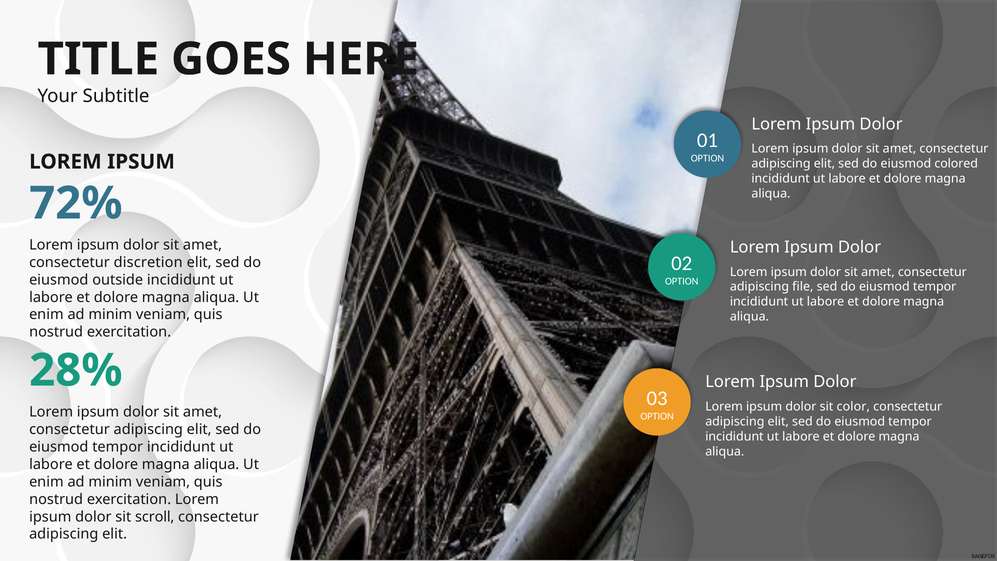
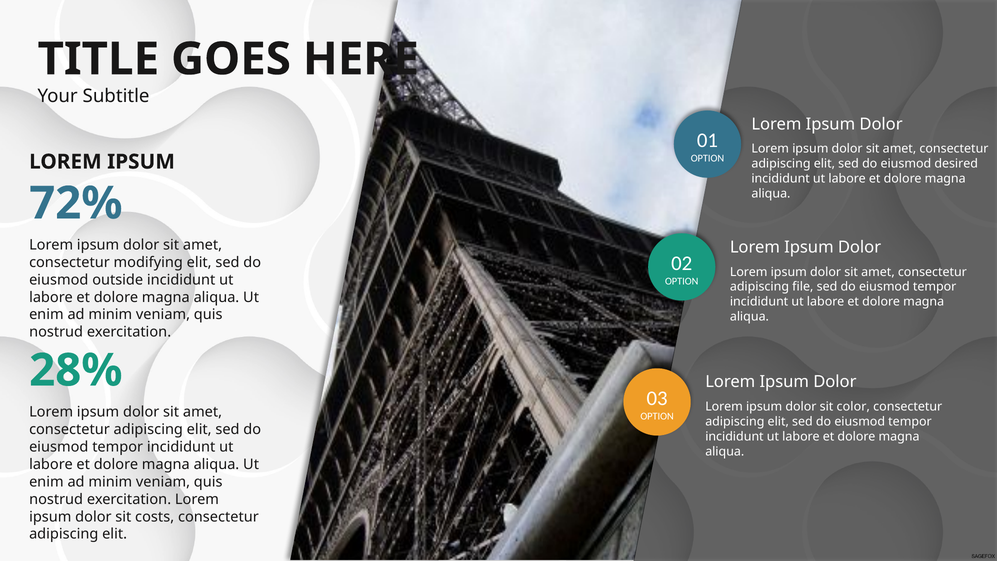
colored: colored -> desired (956, 164)
discretion: discretion -> modifying (148, 262)
scroll: scroll -> costs (155, 517)
